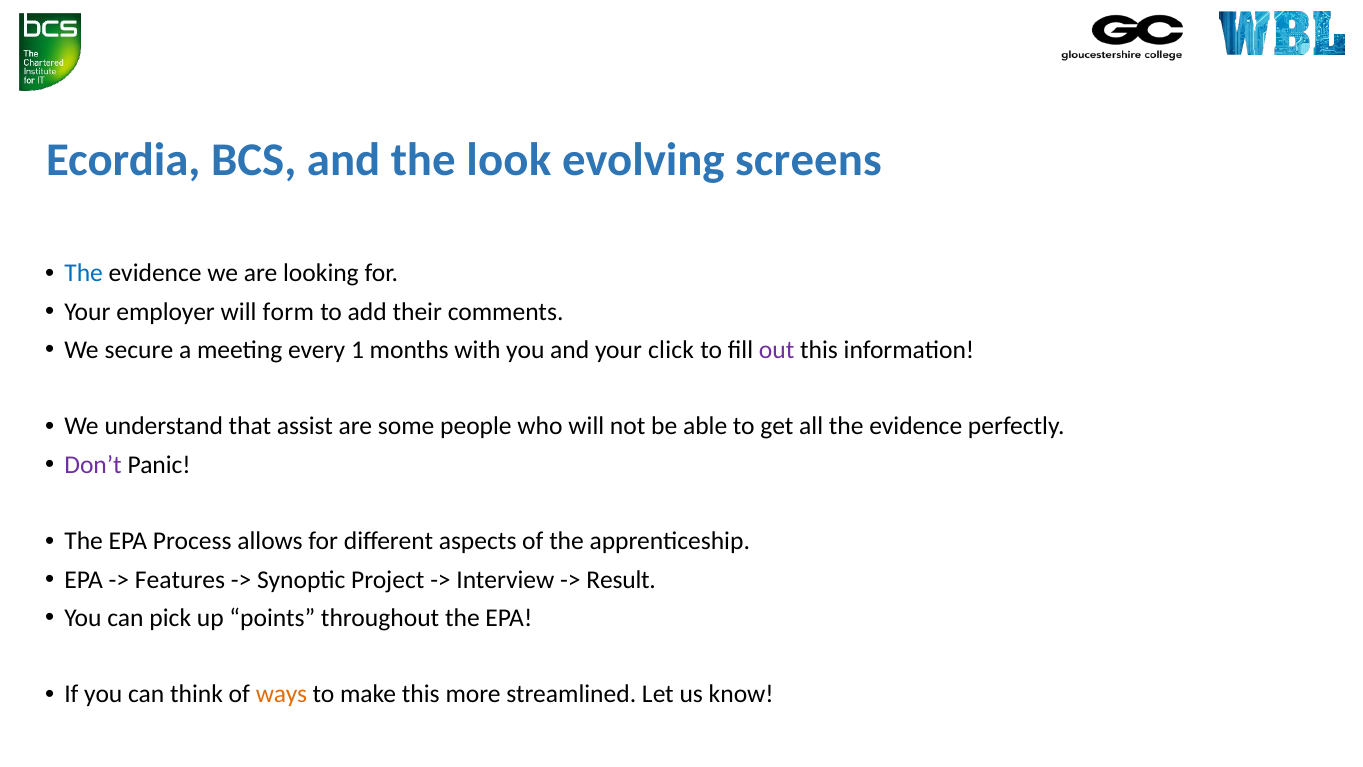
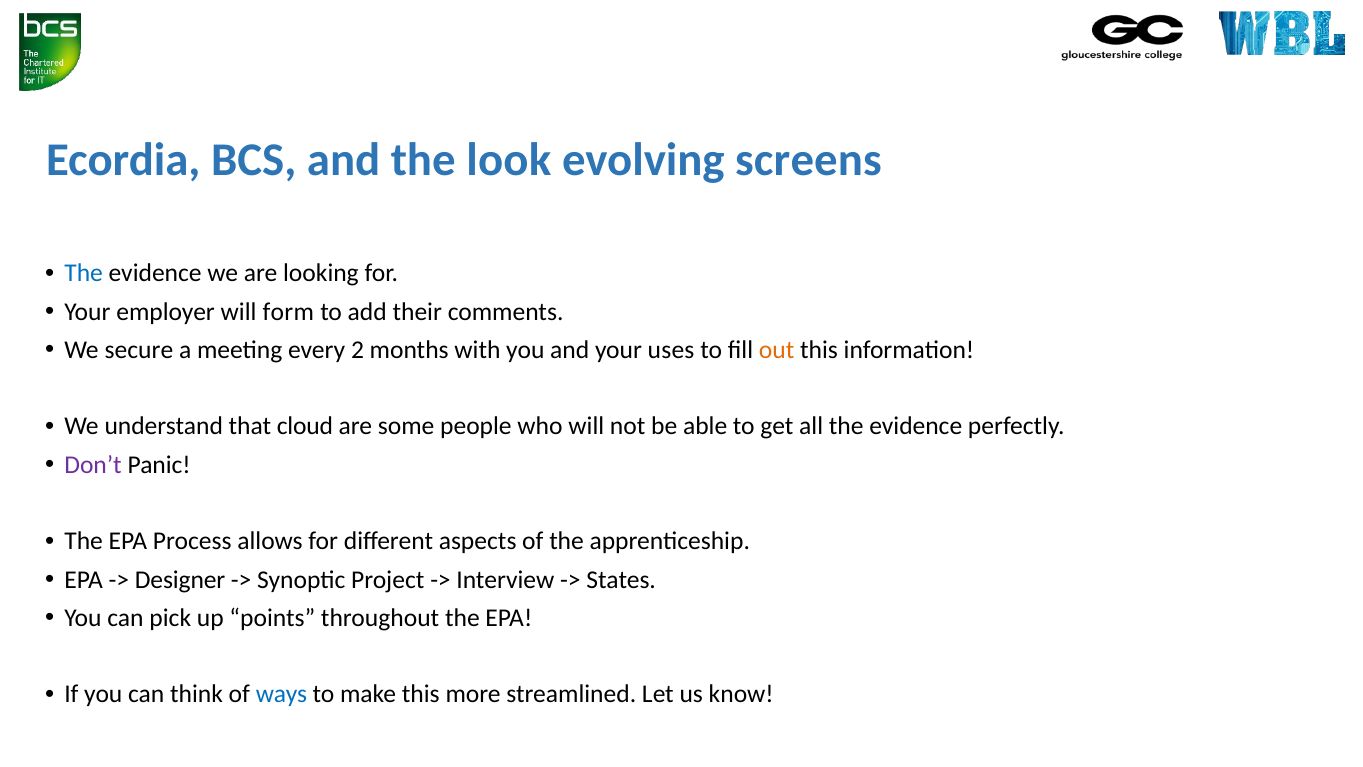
1: 1 -> 2 (358, 350)
click: click -> uses (671, 350)
out colour: purple -> orange (777, 350)
assist: assist -> cloud (305, 426)
Features: Features -> Designer (180, 579)
Result: Result -> States (621, 579)
ways colour: orange -> blue (281, 694)
